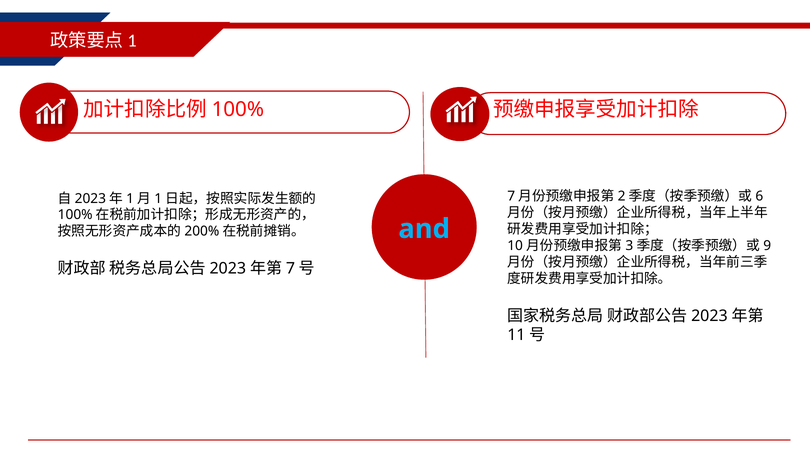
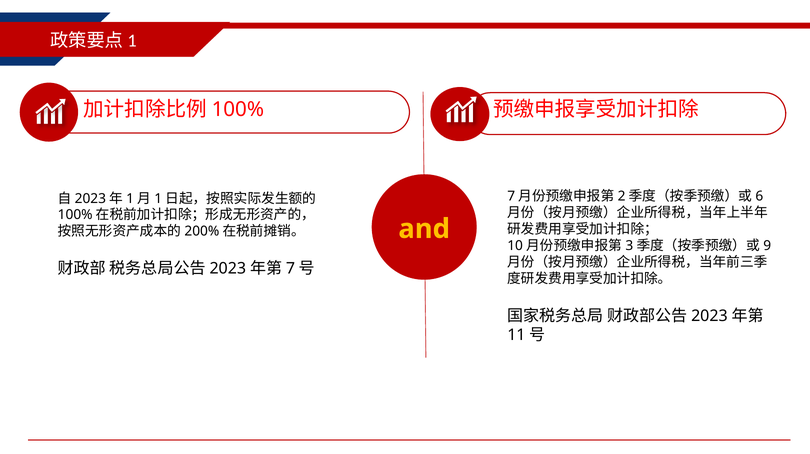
and colour: light blue -> yellow (424, 229)
